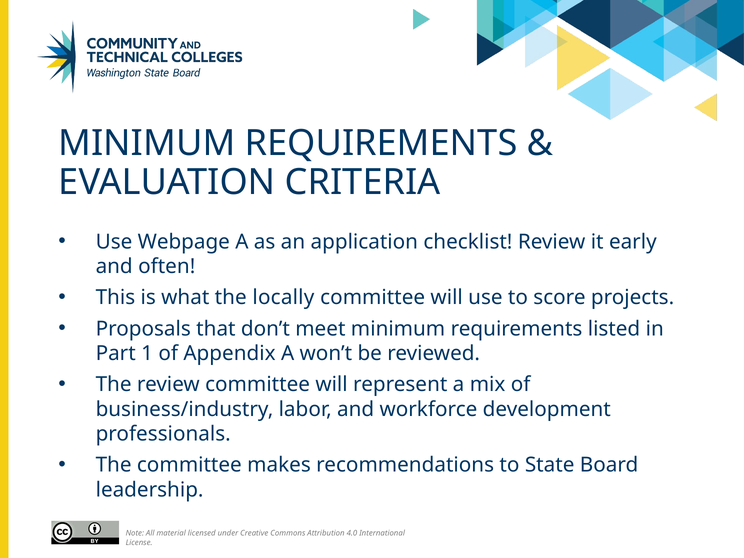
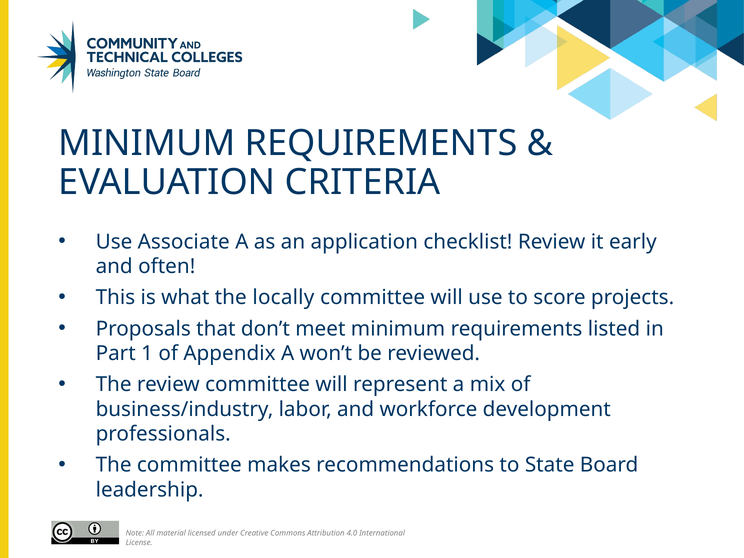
Webpage: Webpage -> Associate (184, 242)
